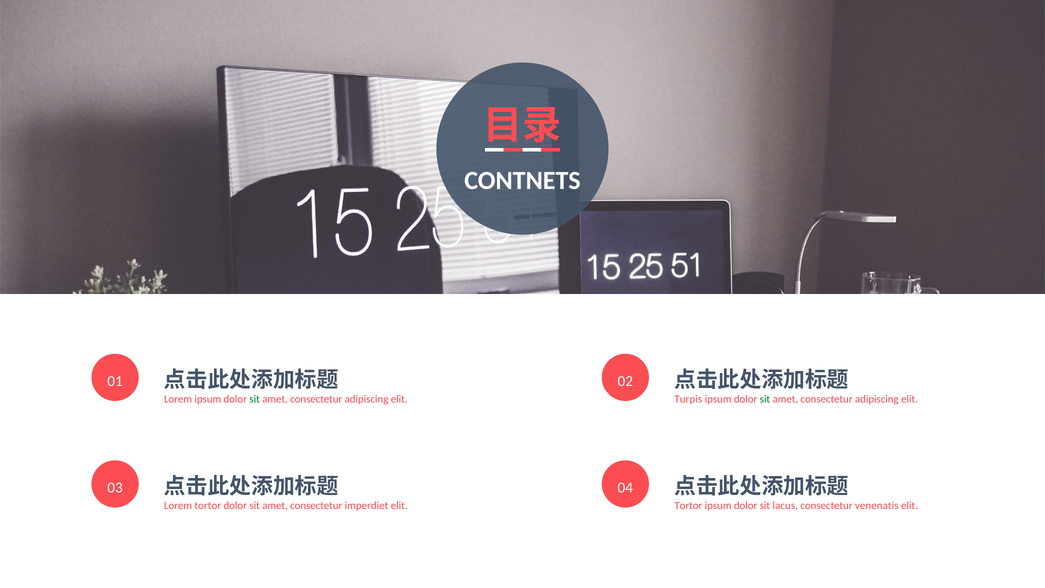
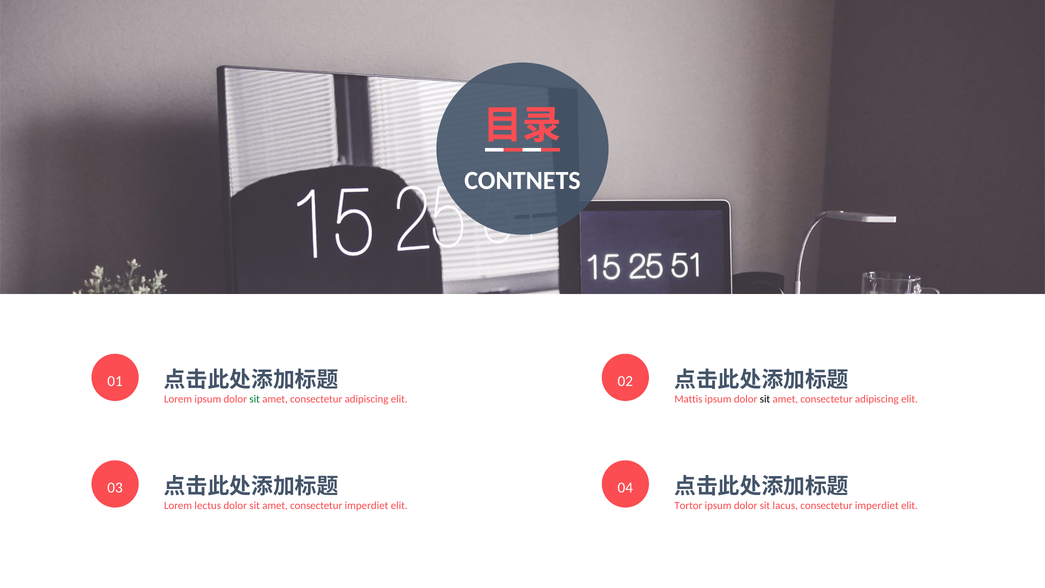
Turpis: Turpis -> Mattis (688, 399)
sit colour: green -> black (765, 399)
Lorem tortor: tortor -> lectus (208, 506)
venenatis: venenatis -> imperdiet (877, 506)
